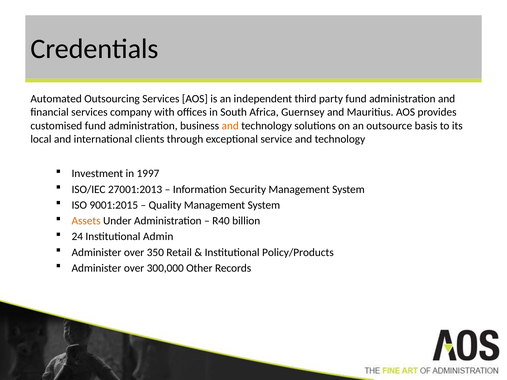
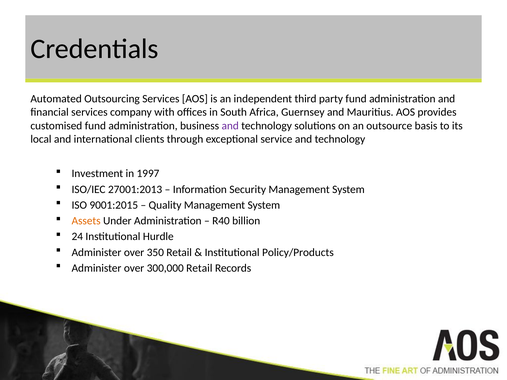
and colour: orange -> purple (230, 126)
Admin: Admin -> Hurdle (158, 237)
300,000 Other: Other -> Retail (199, 268)
